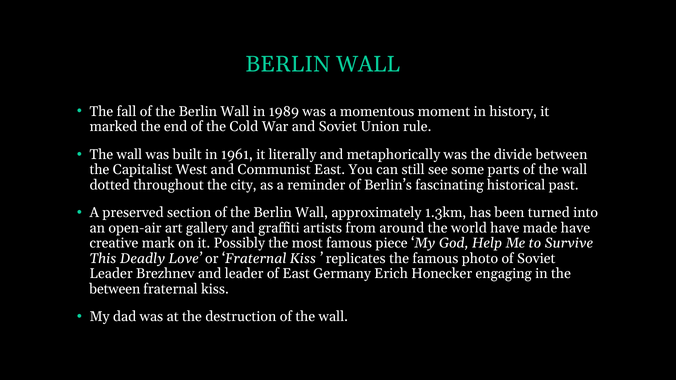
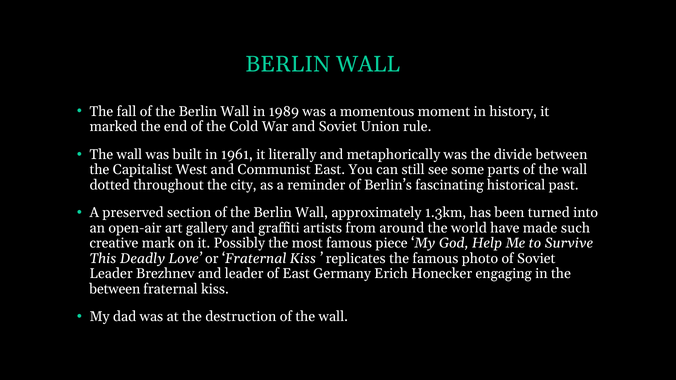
made have: have -> such (576, 228)
